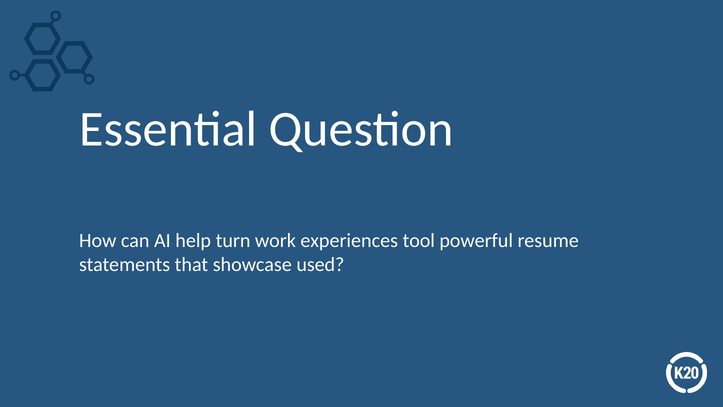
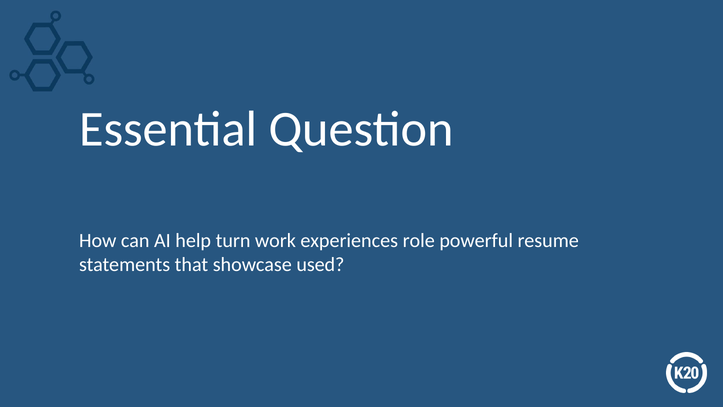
tool: tool -> role (419, 240)
